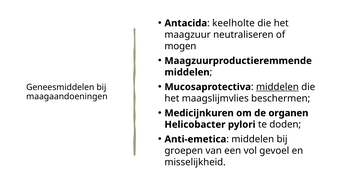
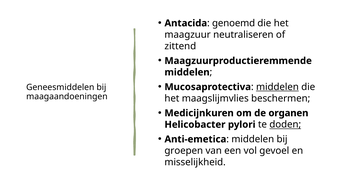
keelholte: keelholte -> genoemd (234, 23)
mogen: mogen -> zittend (180, 46)
doden underline: none -> present (285, 125)
